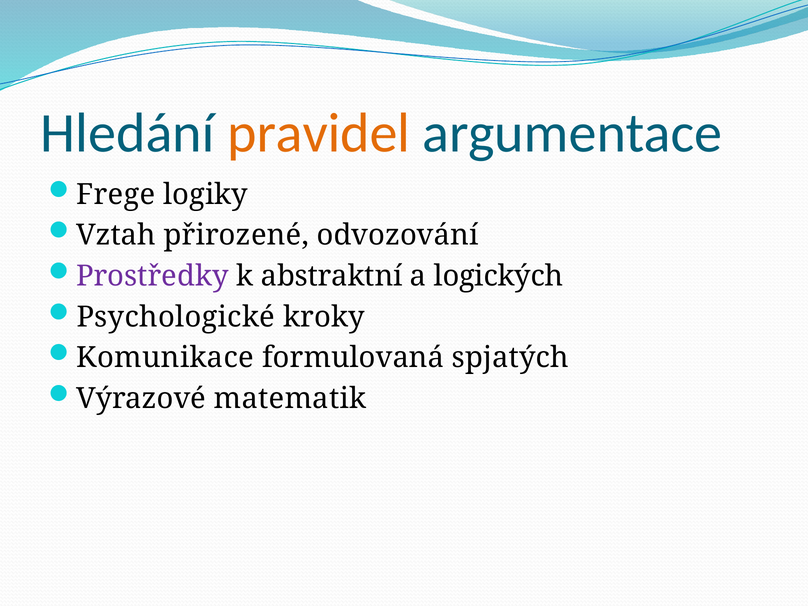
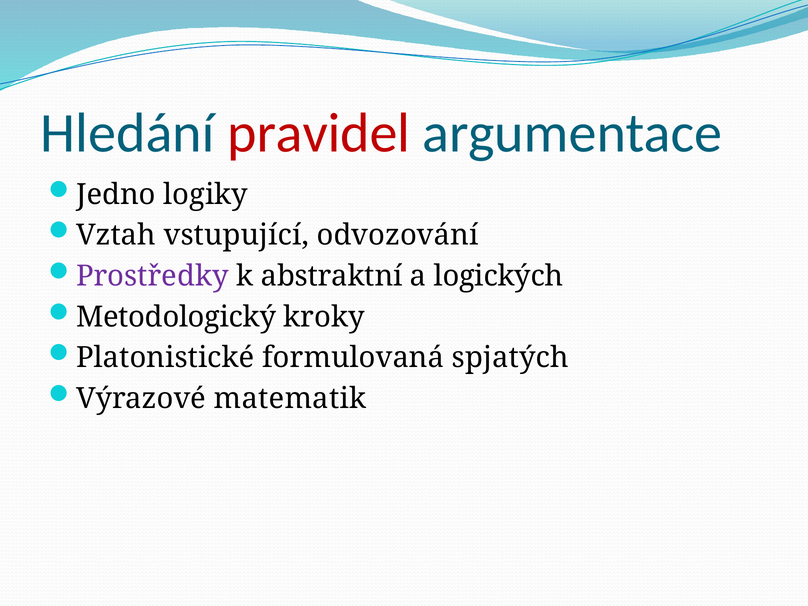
pravidel colour: orange -> red (319, 133)
Frege: Frege -> Jedno (116, 195)
přirozené: přirozené -> vstupující (236, 235)
Psychologické: Psychologické -> Metodologický (176, 317)
Komunikace: Komunikace -> Platonistické (165, 358)
